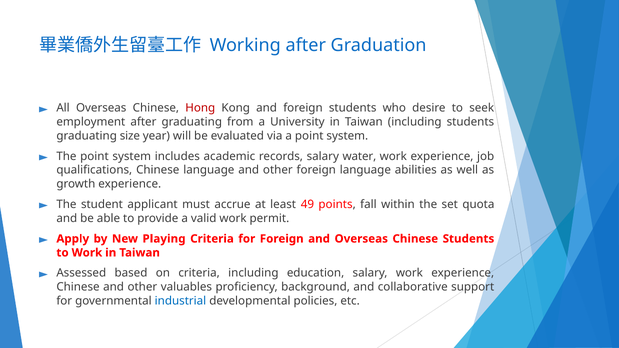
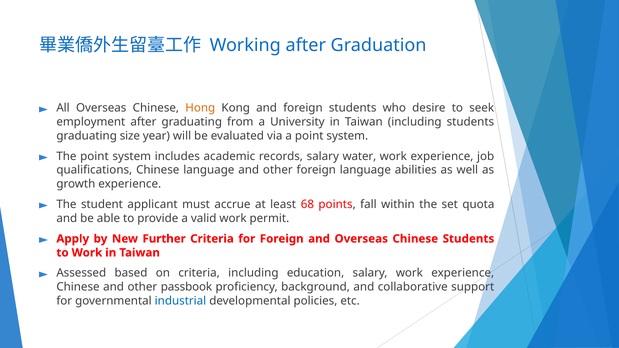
Hong colour: red -> orange (200, 108)
49: 49 -> 68 (307, 205)
Playing: Playing -> Further (164, 239)
valuables: valuables -> passbook (186, 287)
